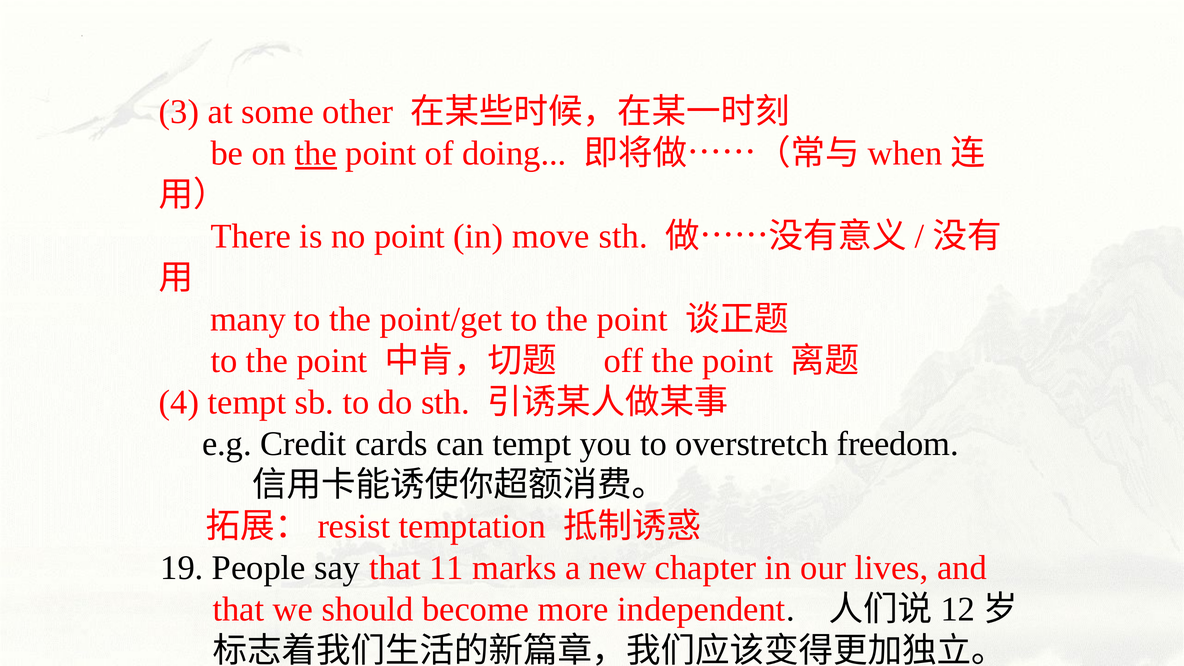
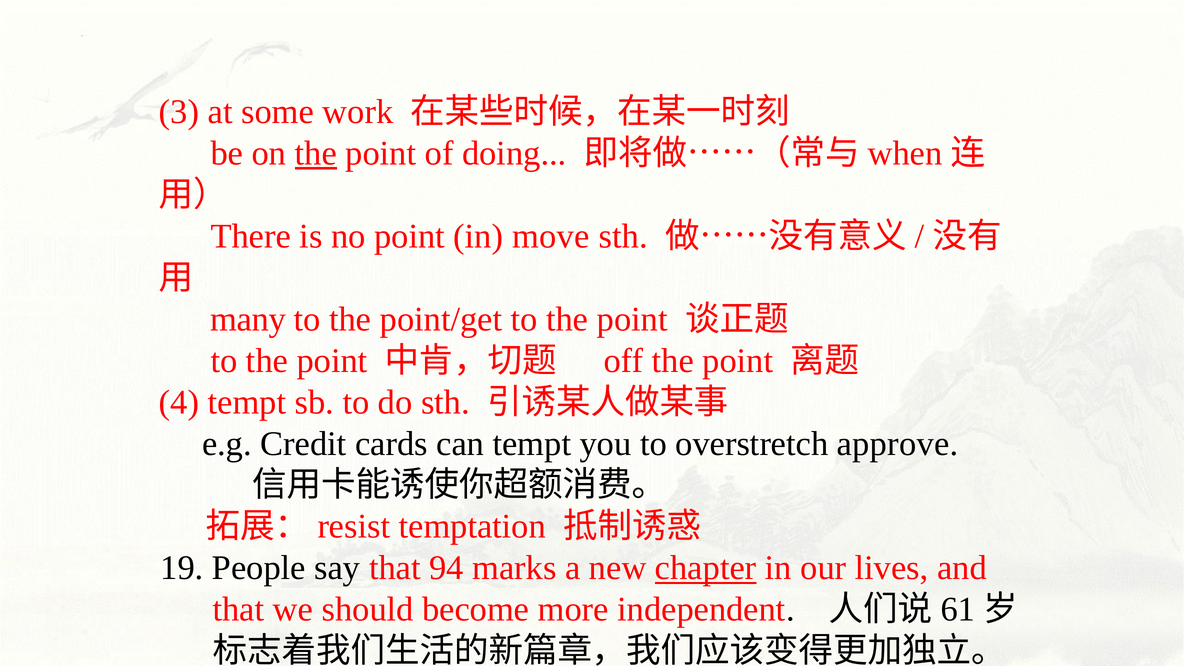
other: other -> work (358, 112)
freedom: freedom -> approve (898, 444)
11: 11 -> 94 (446, 568)
chapter underline: none -> present (706, 568)
12: 12 -> 61 (958, 609)
